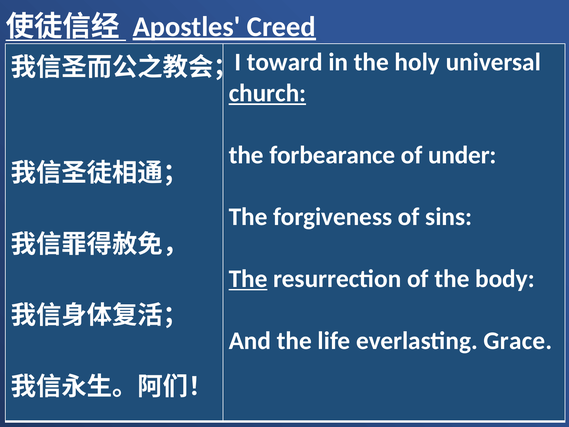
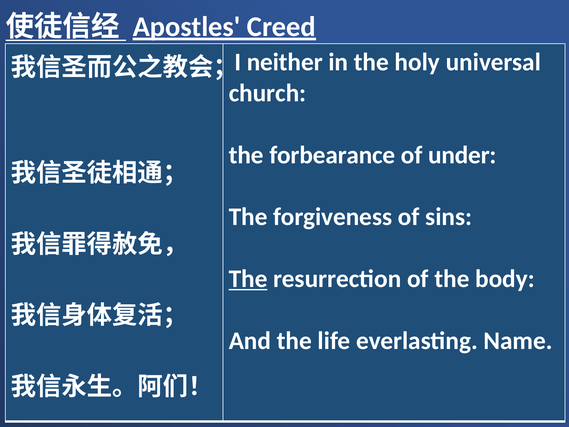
toward: toward -> neither (285, 62)
church underline: present -> none (267, 93)
Grace: Grace -> Name (518, 340)
